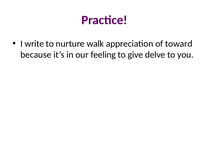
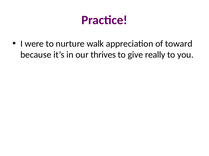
write: write -> were (34, 44)
feeling: feeling -> thrives (103, 55)
delve: delve -> really (155, 55)
